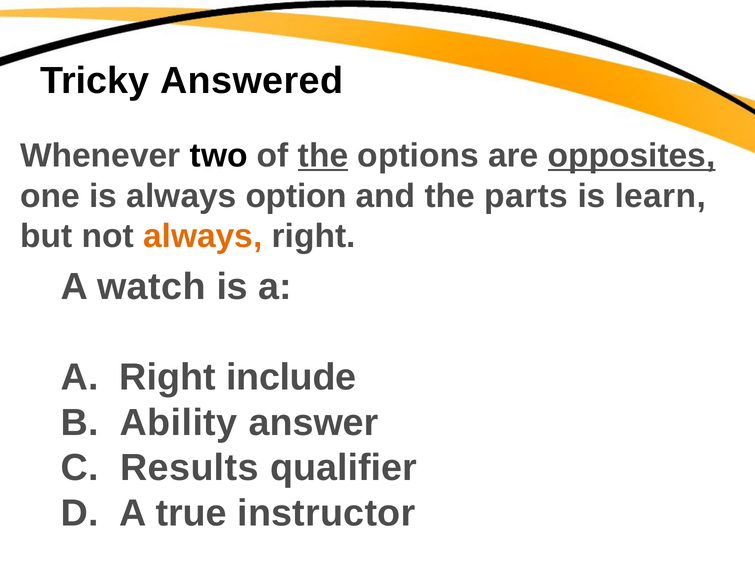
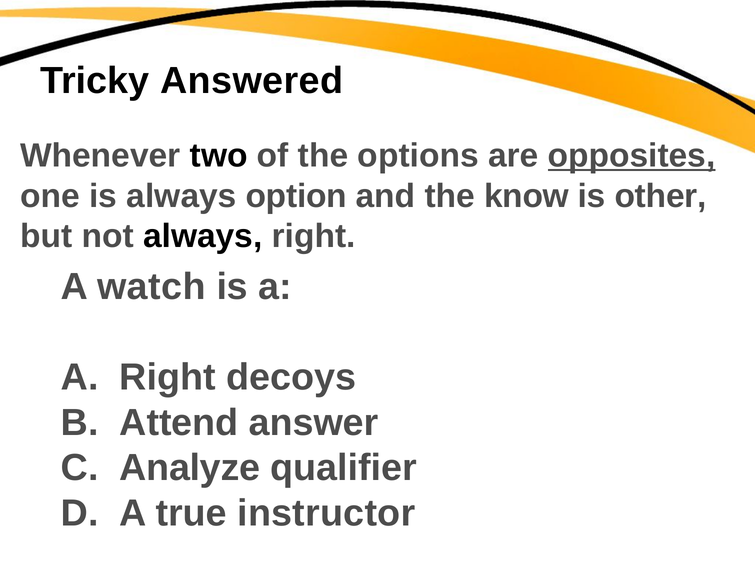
the underline: present -> none (323, 156)
parts: parts -> know (526, 196)
learn: learn -> other (661, 196)
always colour: orange -> black (203, 236)
include: include -> decoys (291, 378)
Ability: Ability -> Attend (179, 423)
Results: Results -> Analyze (190, 468)
